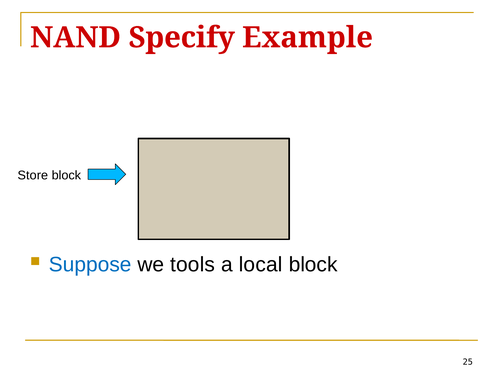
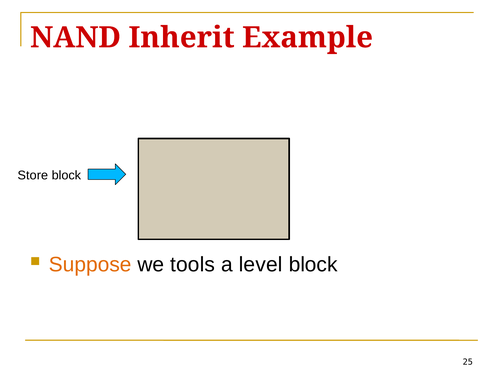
Specify: Specify -> Inherit (182, 38)
Suppose colour: blue -> orange (90, 264)
local: local -> level (261, 264)
